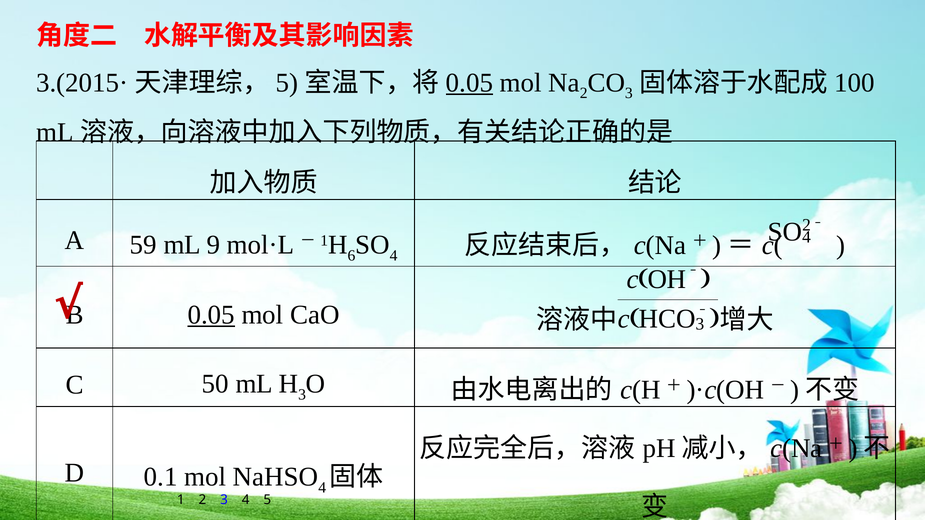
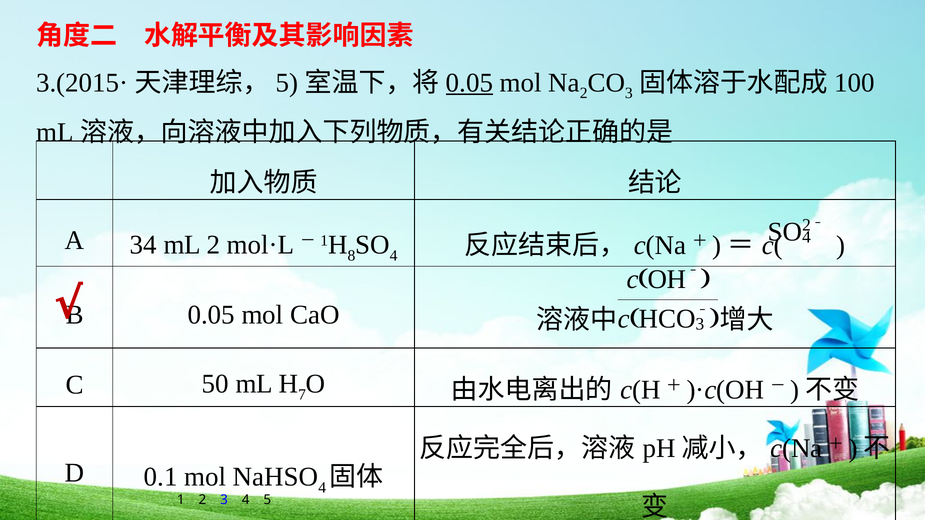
59: 59 -> 34 (143, 245)
mL 9: 9 -> 2 (213, 245)
6: 6 -> 8 (351, 256)
0.05 underline: present -> none (211, 315)
3: 3 -> 7 (302, 395)
